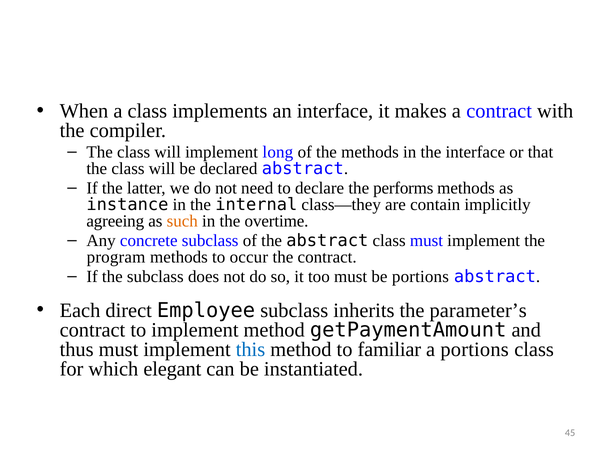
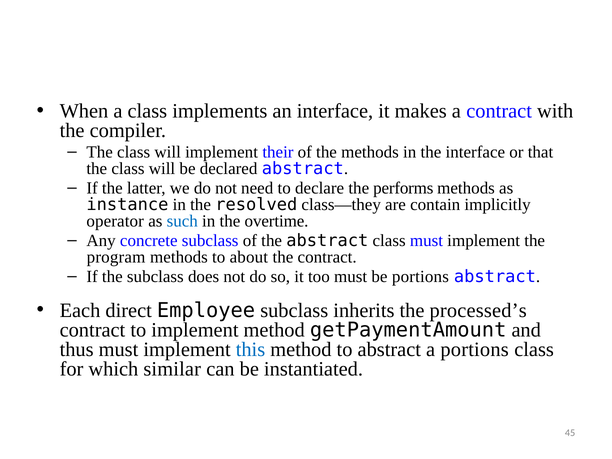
long: long -> their (278, 152)
internal: internal -> resolved (256, 205)
agreeing: agreeing -> operator (115, 221)
such colour: orange -> blue (182, 221)
occur: occur -> about (249, 257)
parameter’s: parameter’s -> processed’s (478, 310)
to familiar: familiar -> abstract (389, 350)
elegant: elegant -> similar (172, 369)
